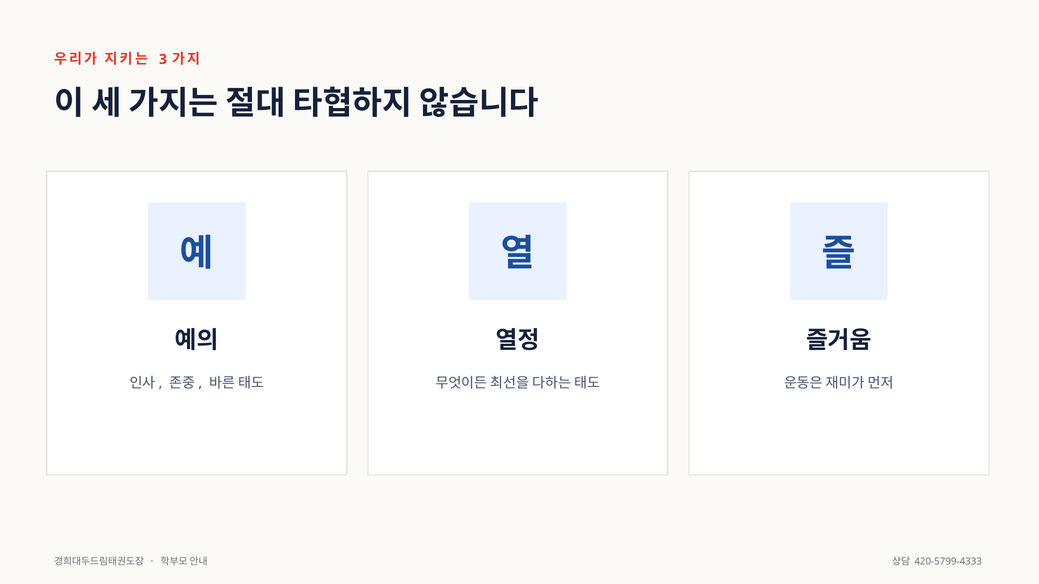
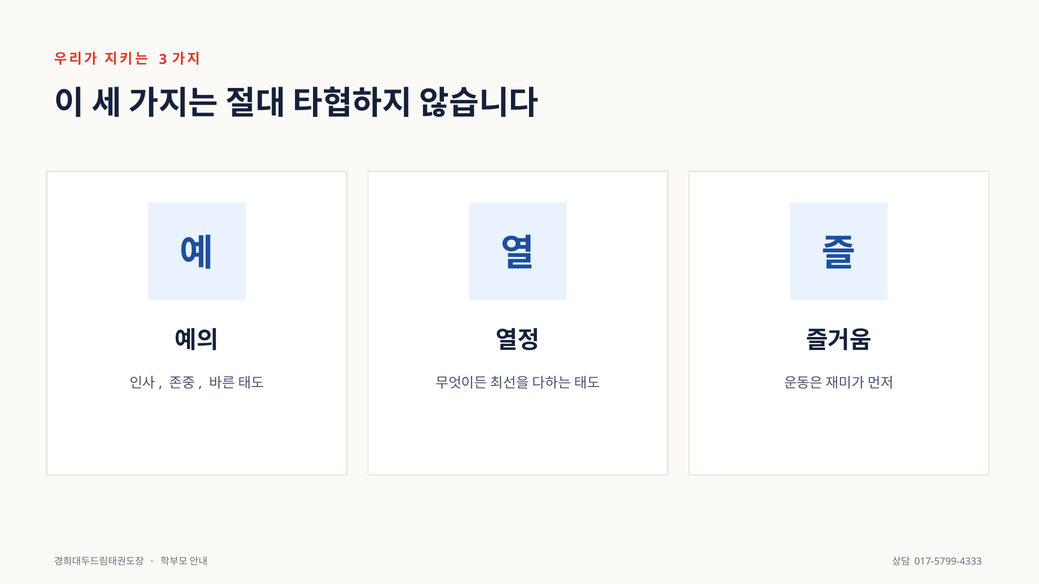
420-5799-4333: 420-5799-4333 -> 017-5799-4333 (948, 562)
